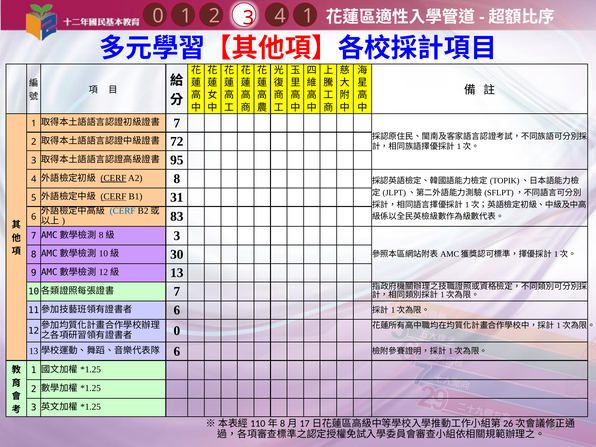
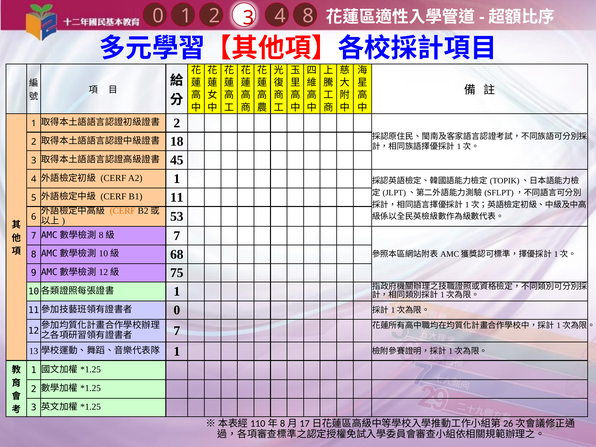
4 1: 1 -> 8 (308, 16)
7: 7 -> 2 (177, 123)
72: 72 -> 18 (177, 142)
95: 95 -> 45 (177, 160)
CERF underline: present -> none (113, 178)
A2 8: 8 -> 1 (177, 179)
CERF underline: present -> none (113, 197)
31: 31 -> 11 (177, 197)
CERF colour: blue -> orange (123, 211)
83: 83 -> 53 (177, 217)
3: 3 -> 7 (177, 236)
30: 30 -> 68 (177, 254)
13: 13 -> 75 (177, 273)
7: 7 -> 1 (177, 292)
6: 6 -> 0 (177, 310)
0: 0 -> 7 (177, 331)
6: 6 -> 1 (177, 351)
